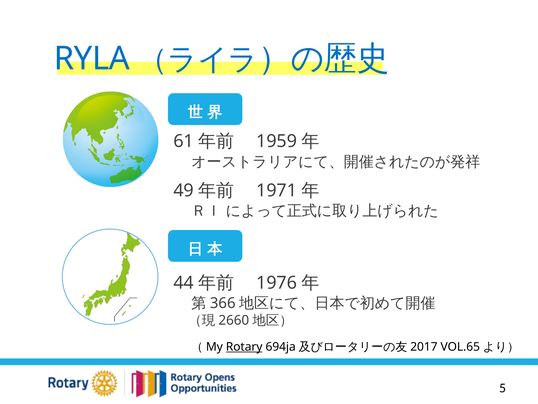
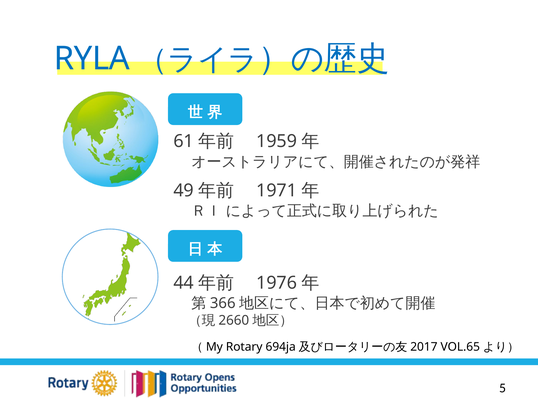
Rotary underline: present -> none (244, 347)
